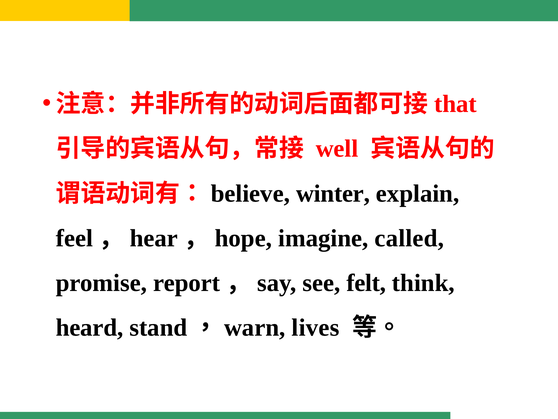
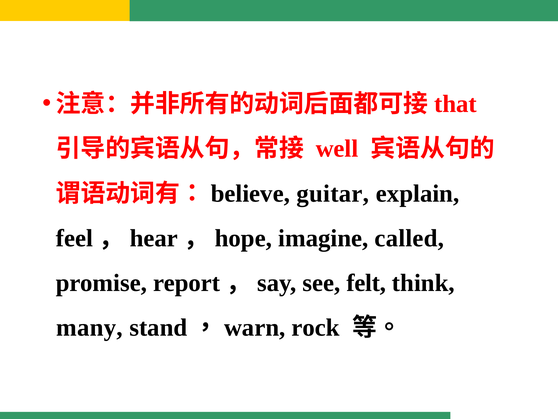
winter: winter -> guitar (333, 193)
heard: heard -> many (89, 327)
lives: lives -> rock (316, 327)
